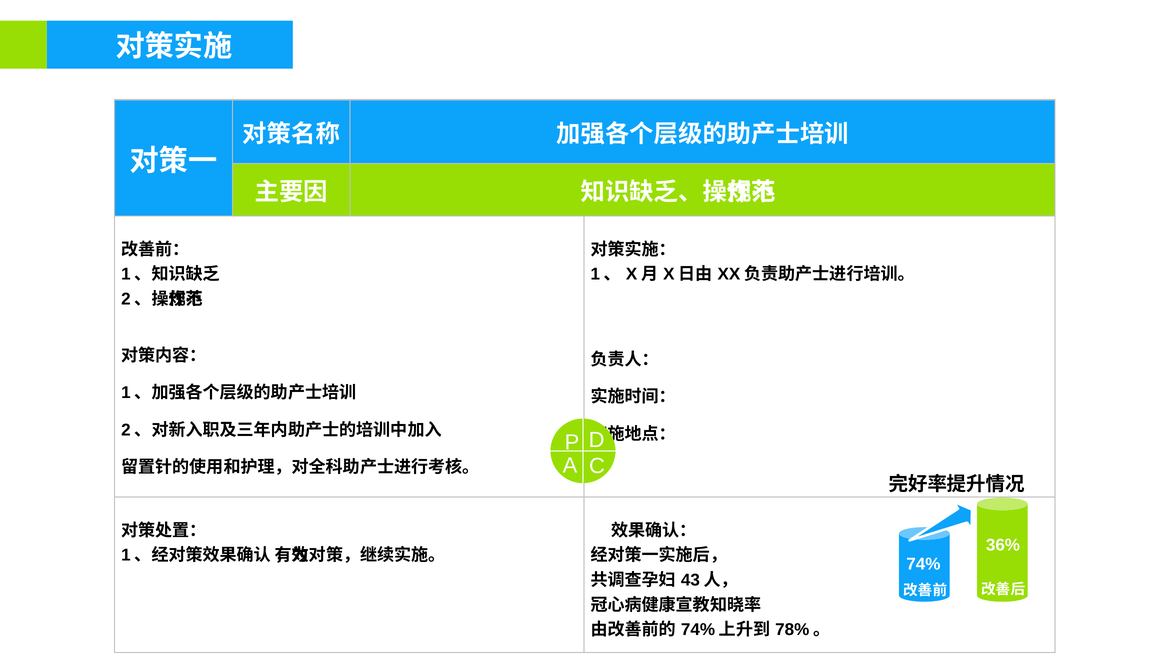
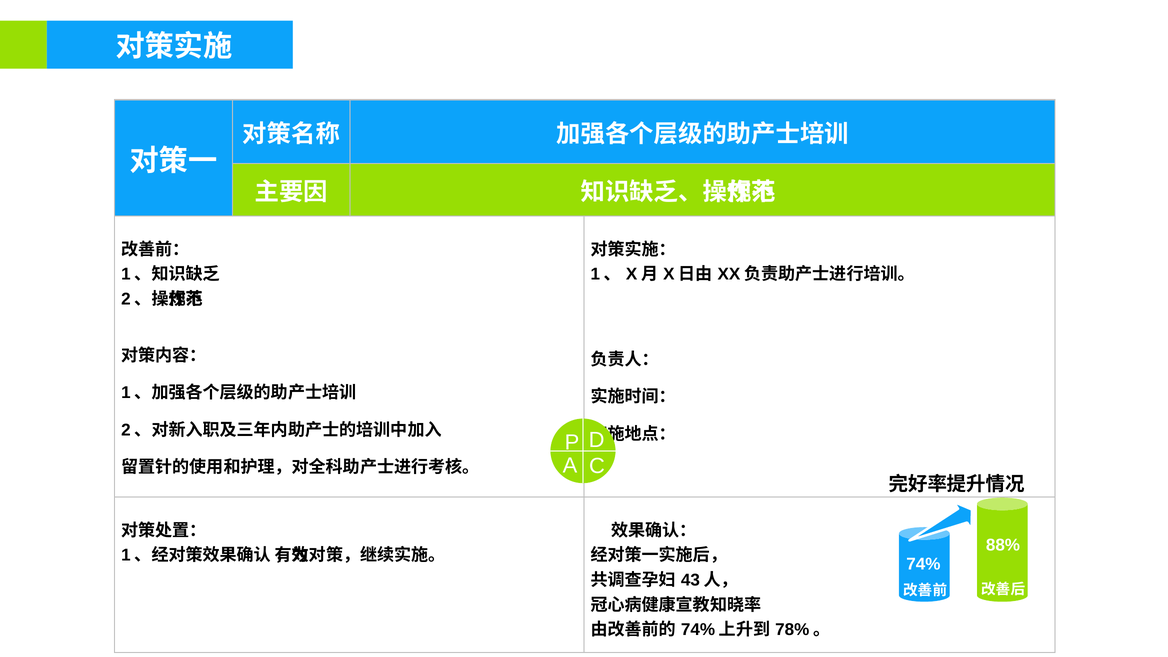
36%: 36% -> 88% (1003, 545)
